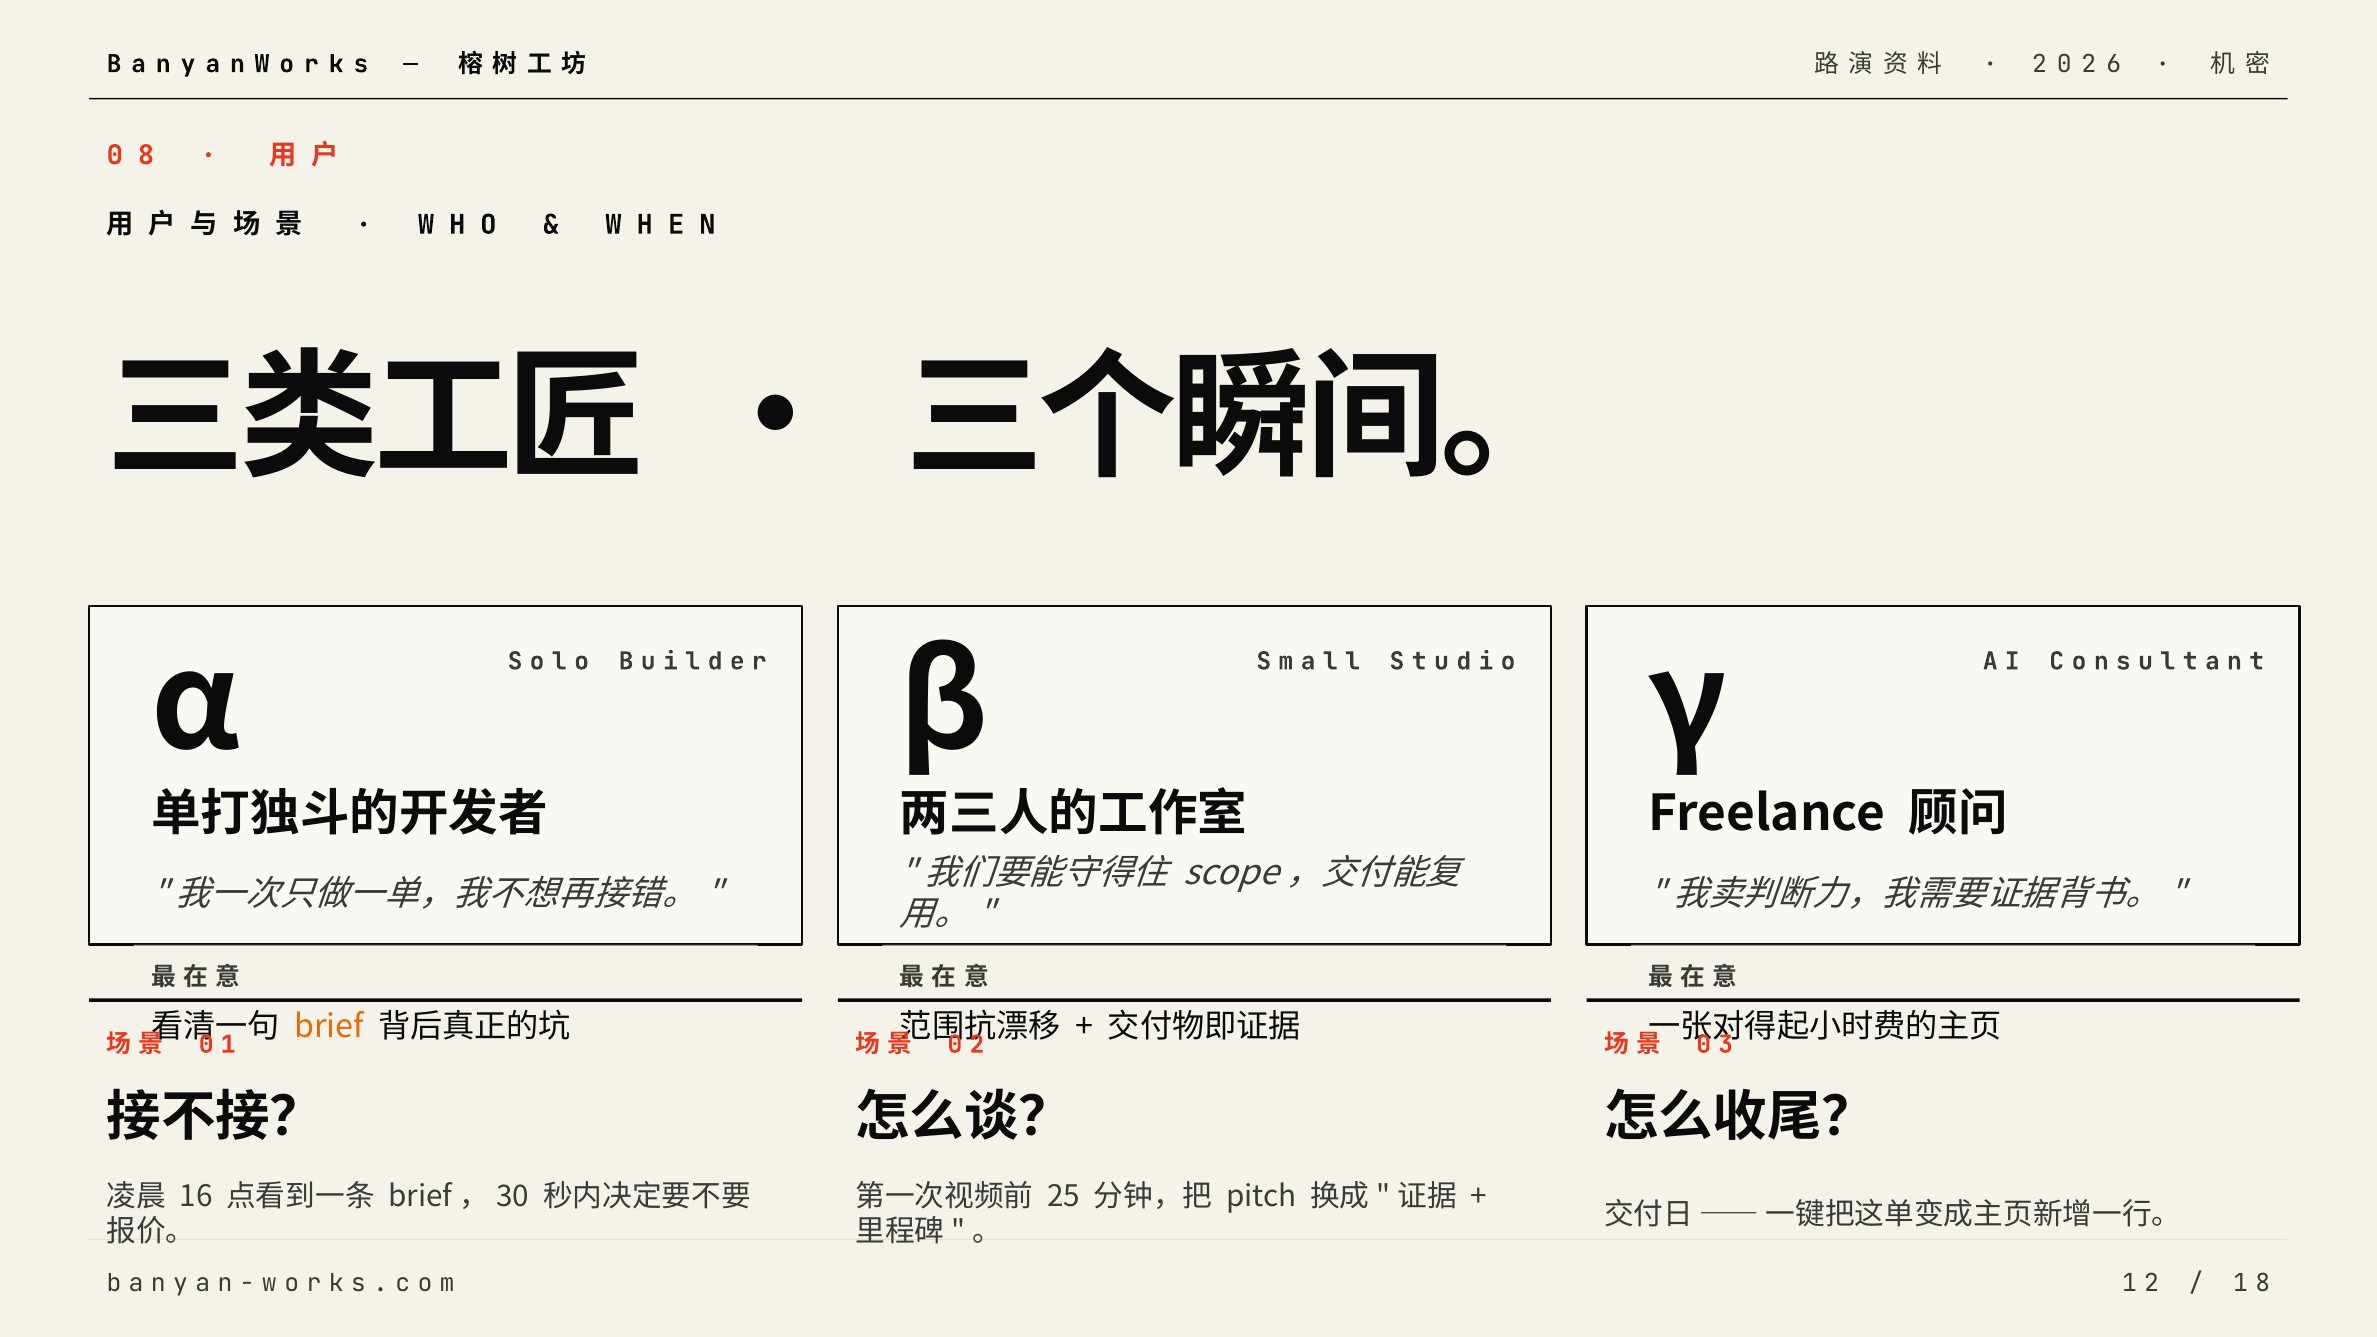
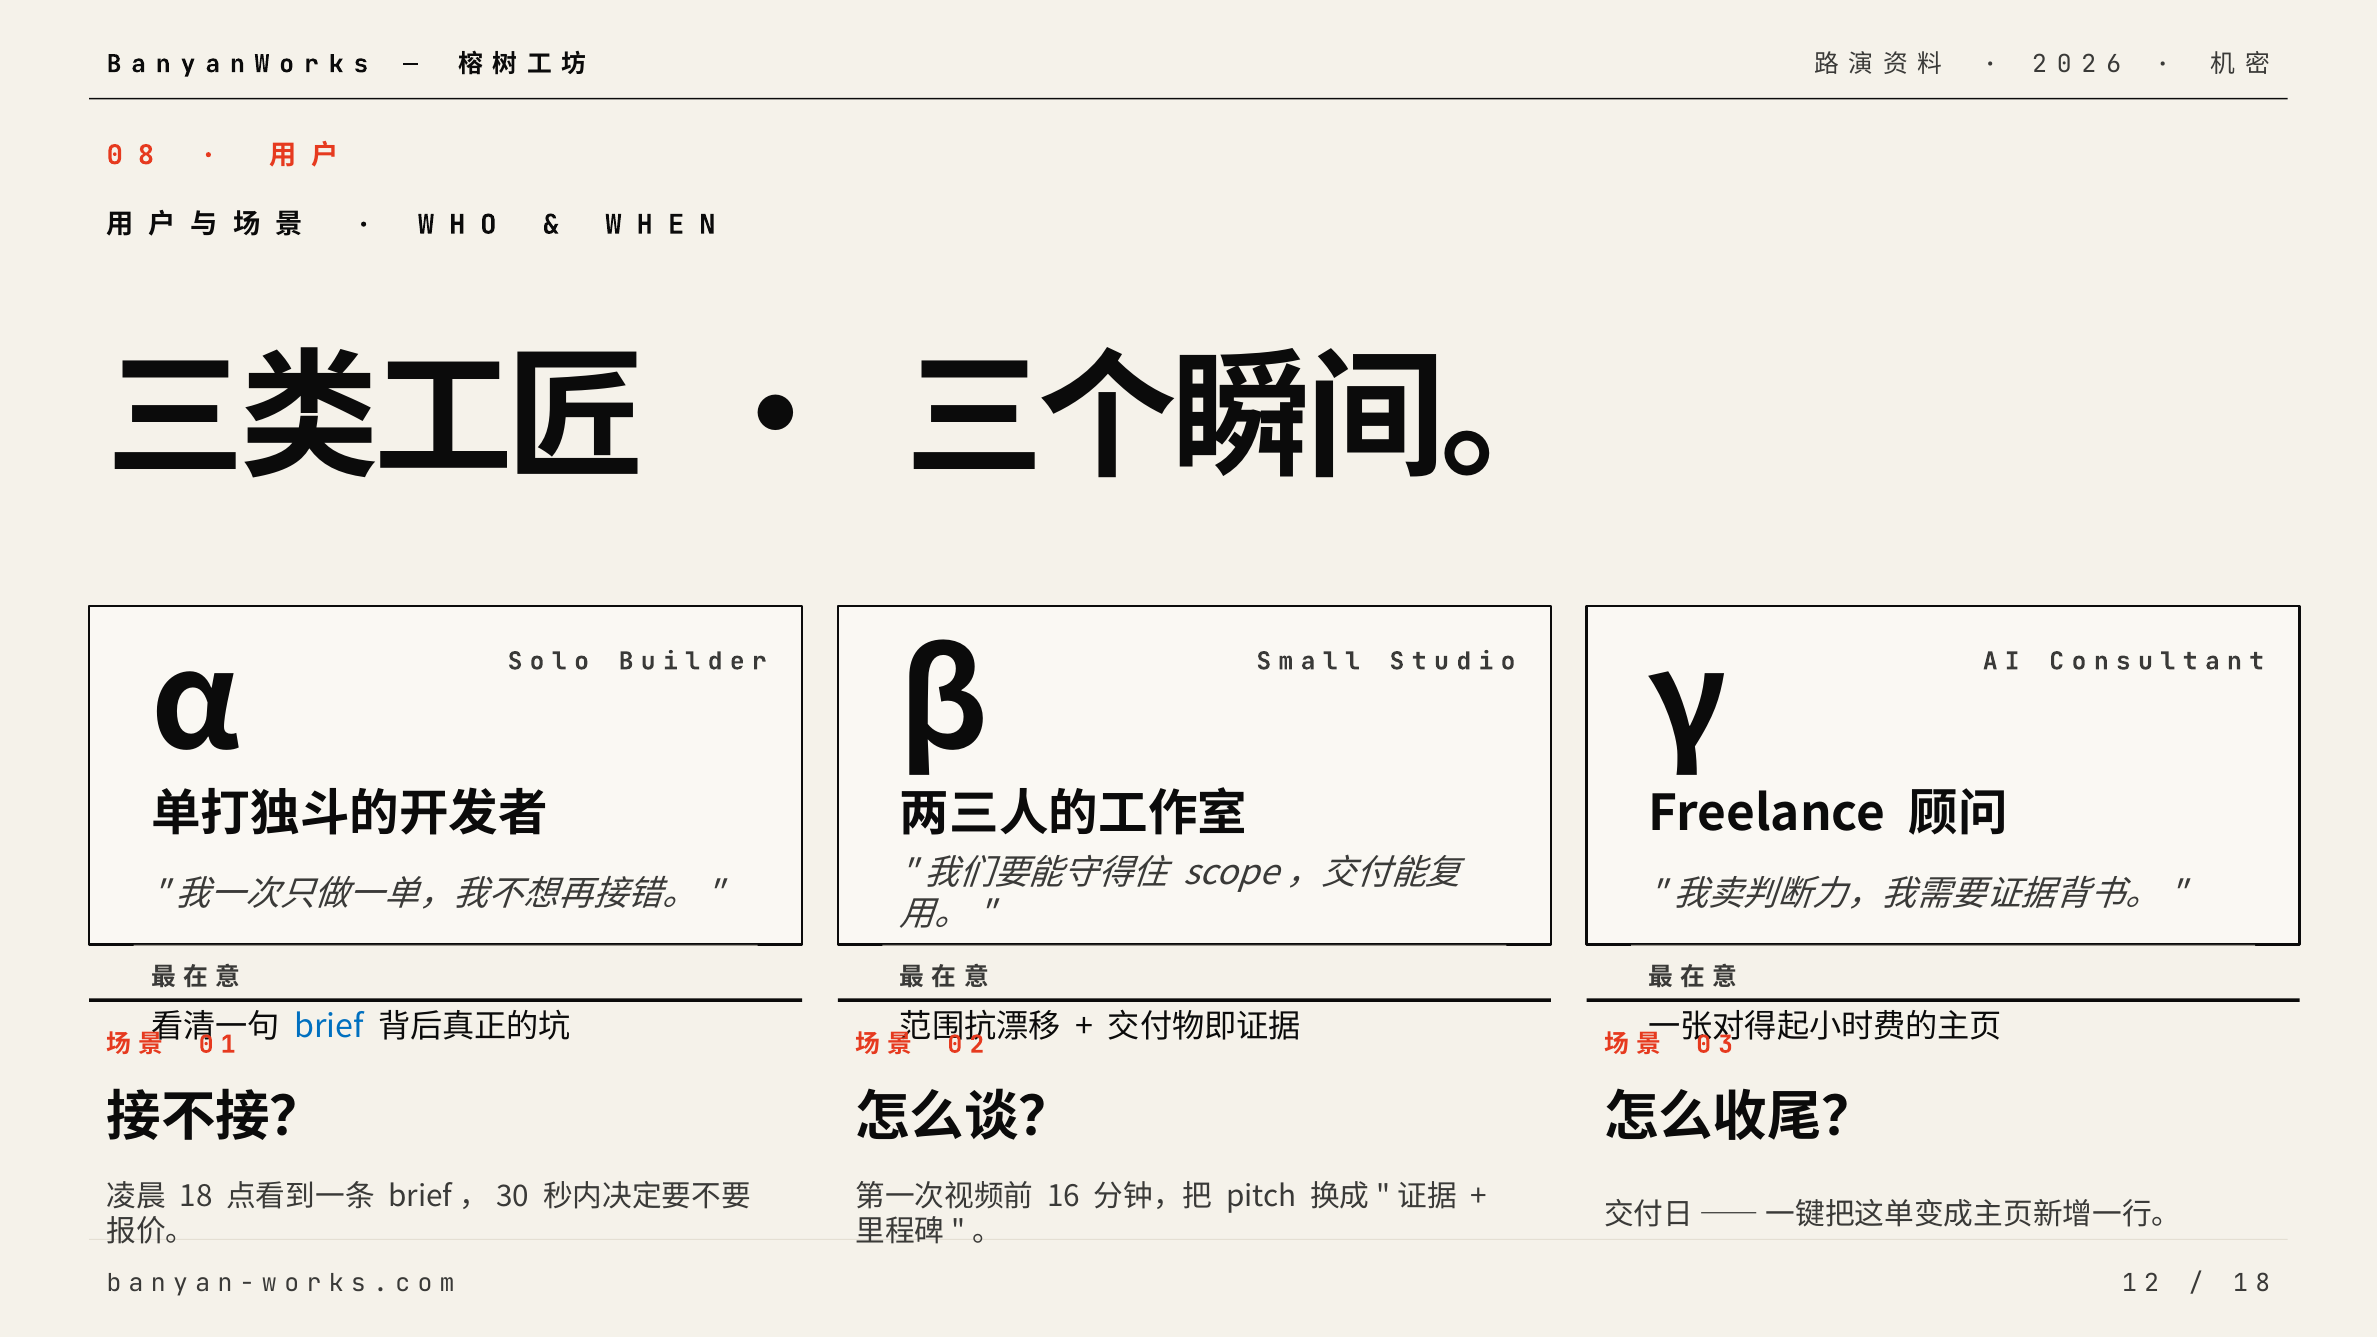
brief colour: orange -> blue (329, 1027)
16: 16 -> 18 (196, 1196)
25: 25 -> 16 (1064, 1196)
